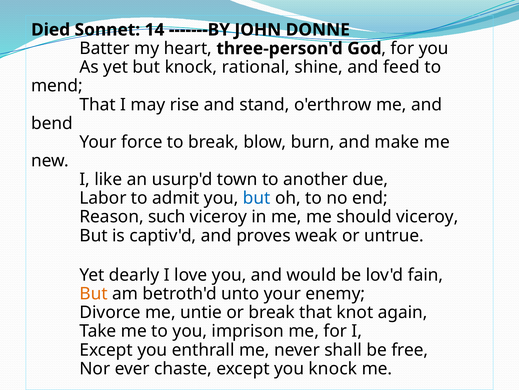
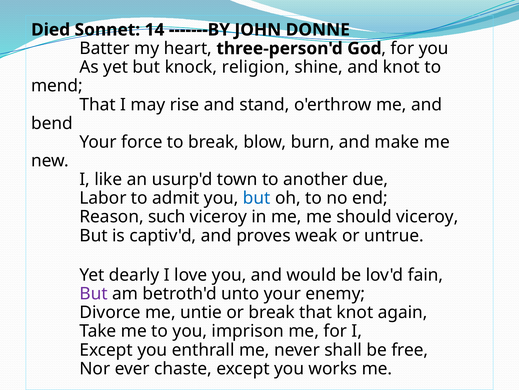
rational: rational -> religion (256, 67)
and feed: feed -> knot (401, 67)
But colour: orange -> purple (94, 293)
you knock: knock -> works (333, 368)
